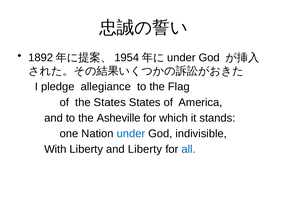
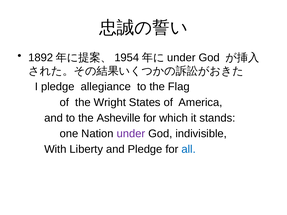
the States: States -> Wright (110, 102)
under colour: blue -> purple (131, 134)
and Liberty: Liberty -> Pledge (145, 149)
